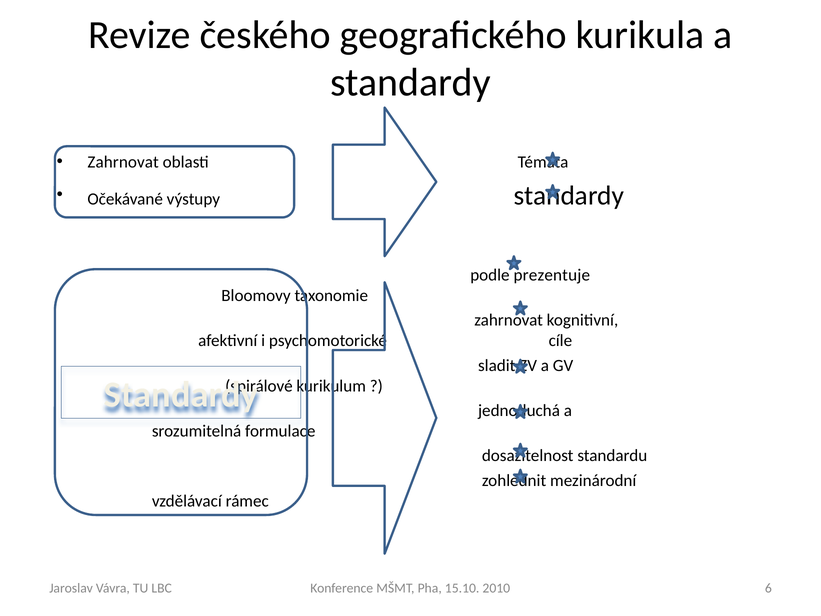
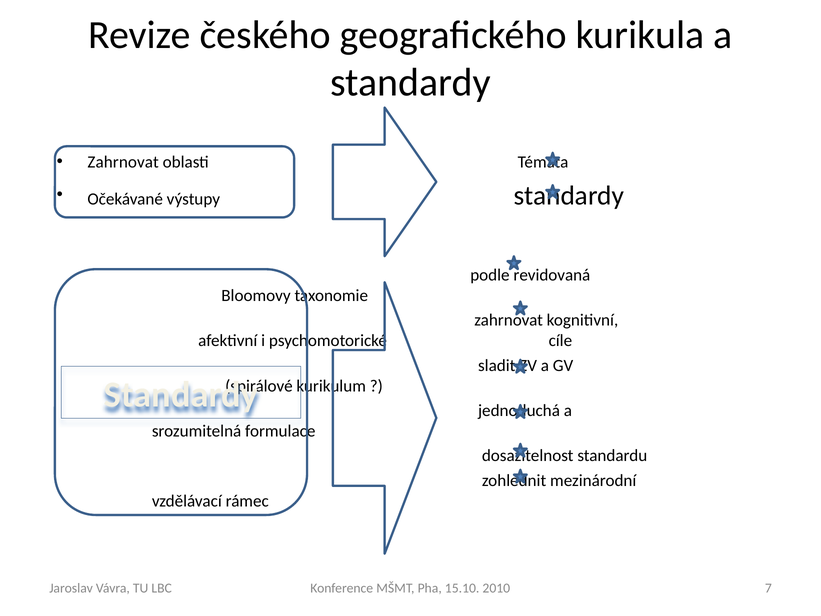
prezentuje: prezentuje -> revidovaná (552, 275)
6: 6 -> 7 (768, 588)
